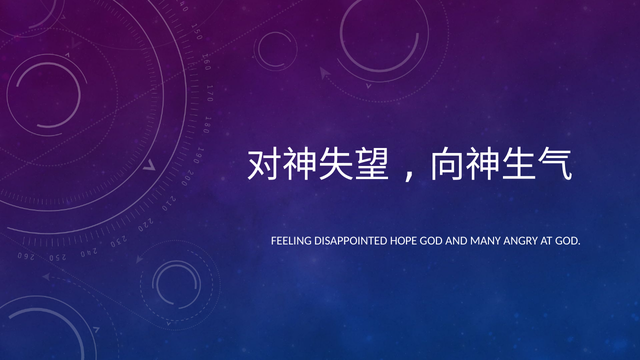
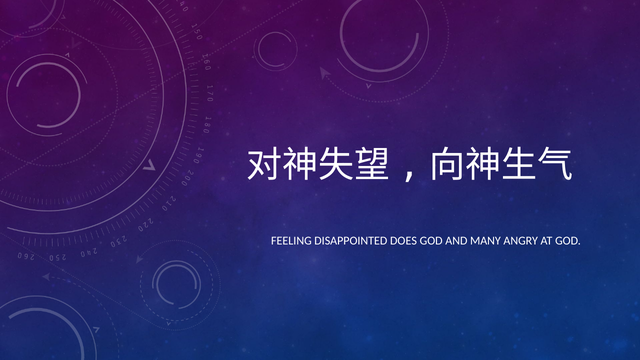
HOPE: HOPE -> DOES (403, 241)
